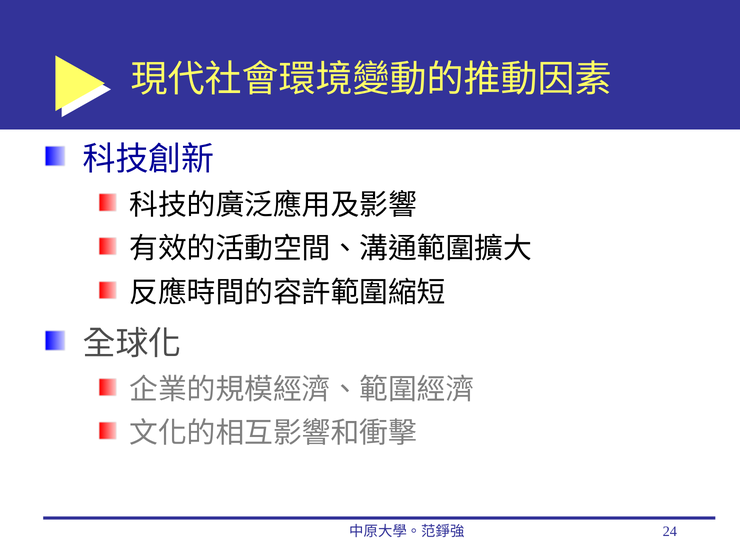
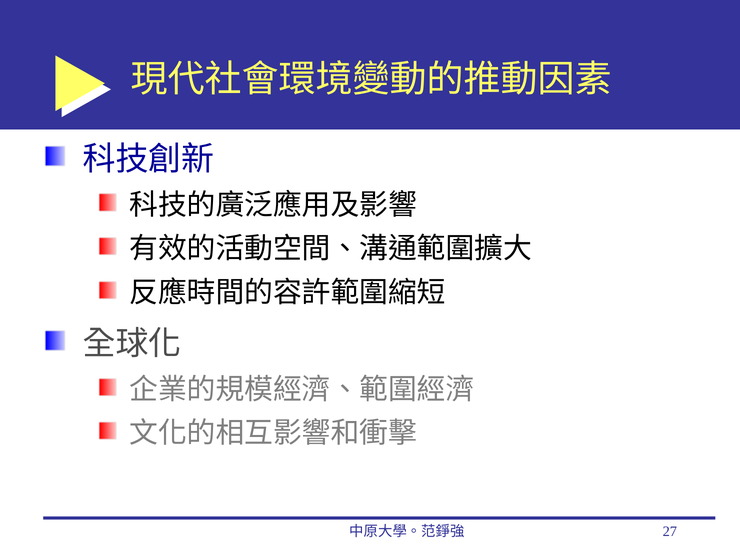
24: 24 -> 27 (670, 531)
